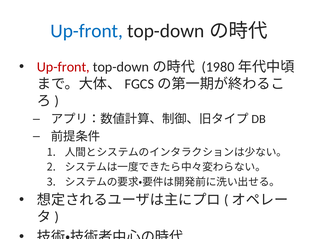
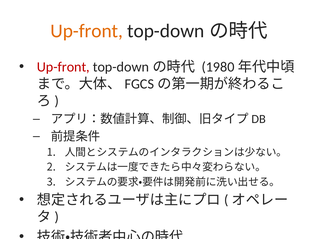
Up-front colour: blue -> orange (87, 31)
